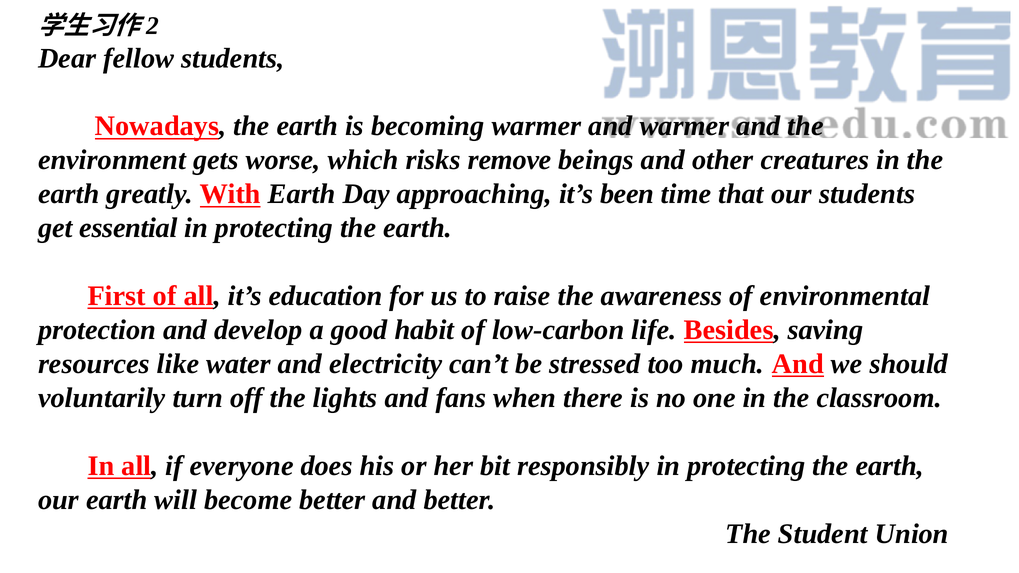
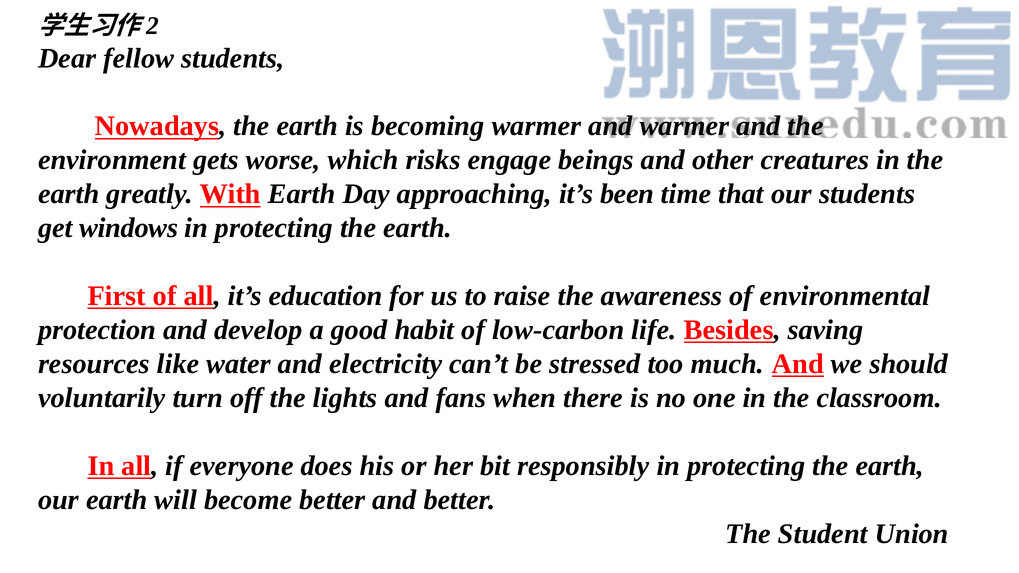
remove: remove -> engage (509, 160)
essential: essential -> windows (129, 228)
